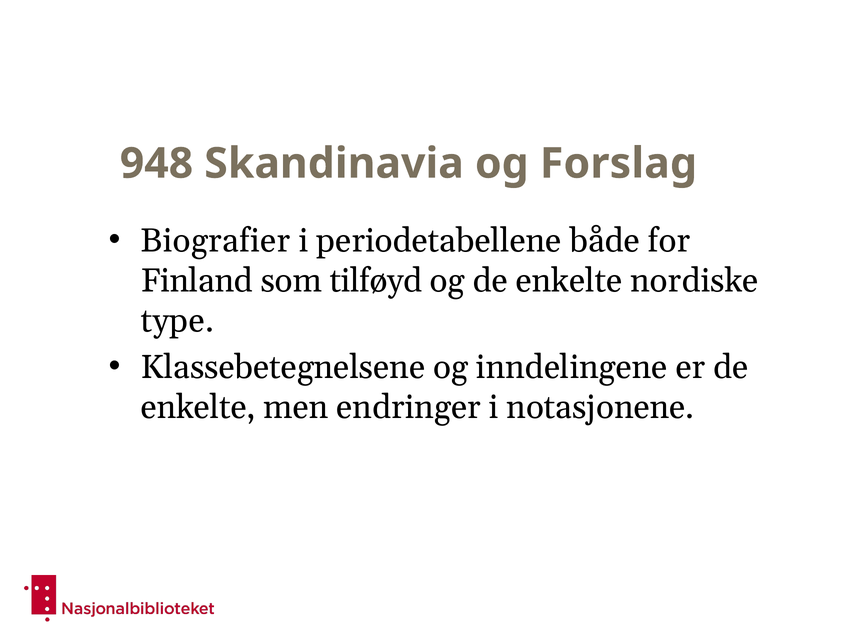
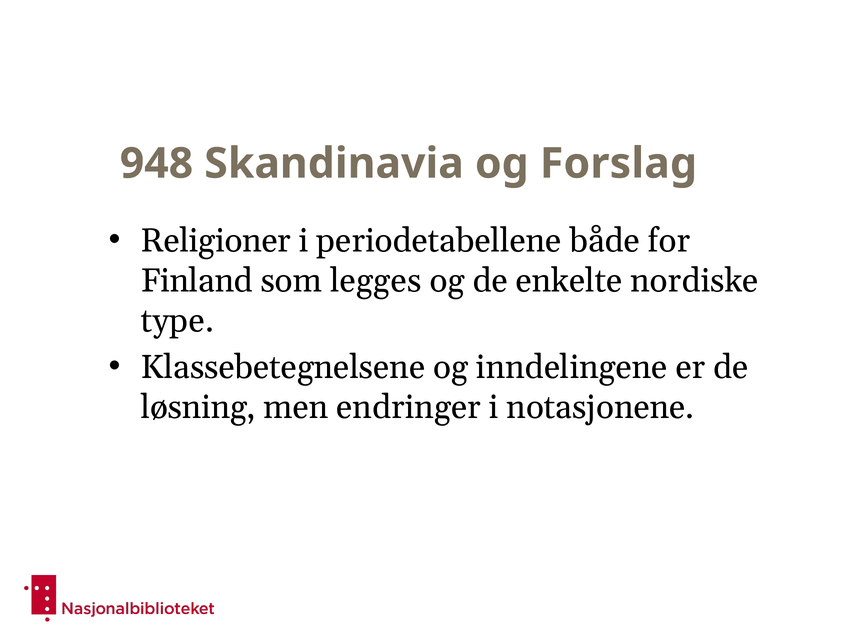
Biografier: Biografier -> Religioner (216, 241)
tilføyd: tilføyd -> legges (376, 281)
enkelte: enkelte -> løsning (198, 407)
